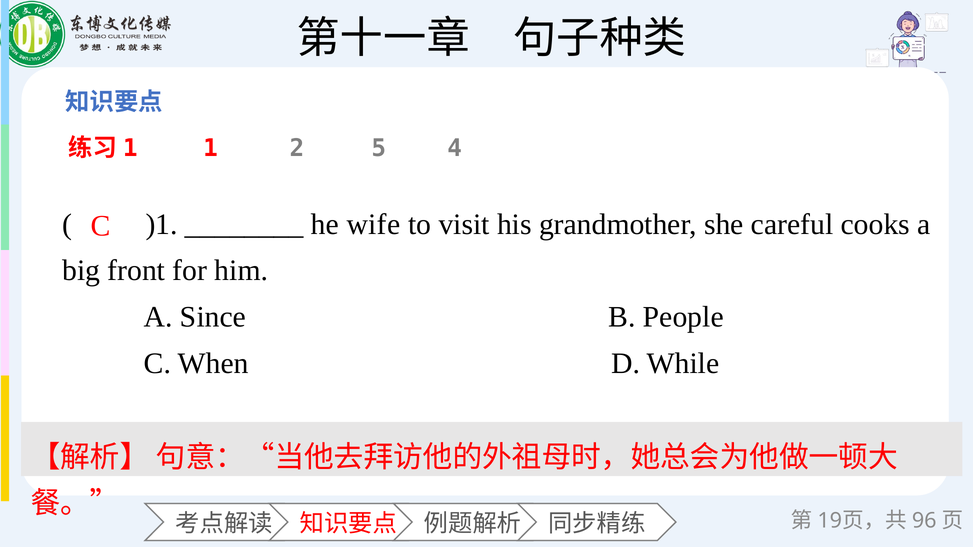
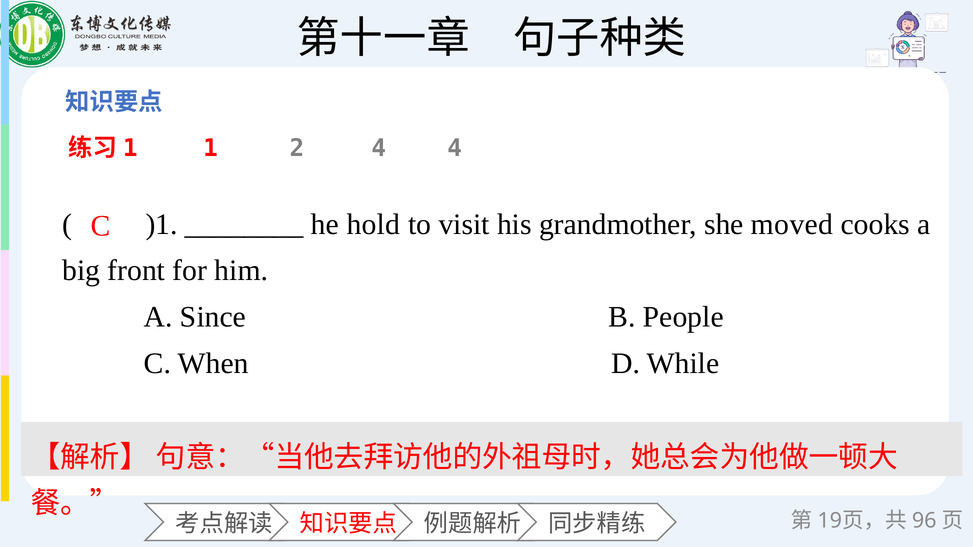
2 5: 5 -> 4 (379, 149)
wife: wife -> hold (373, 224)
careful: careful -> moved (792, 224)
